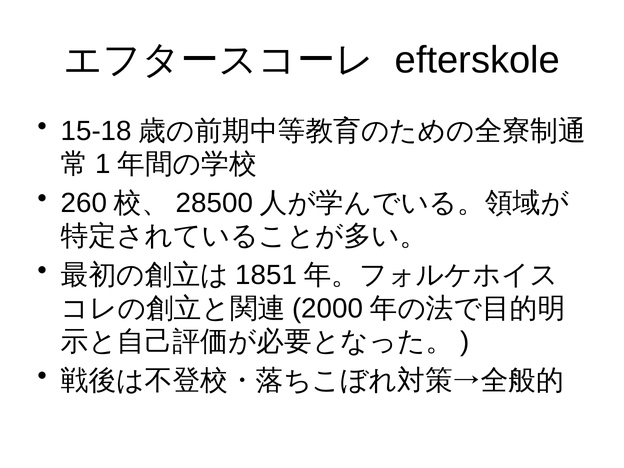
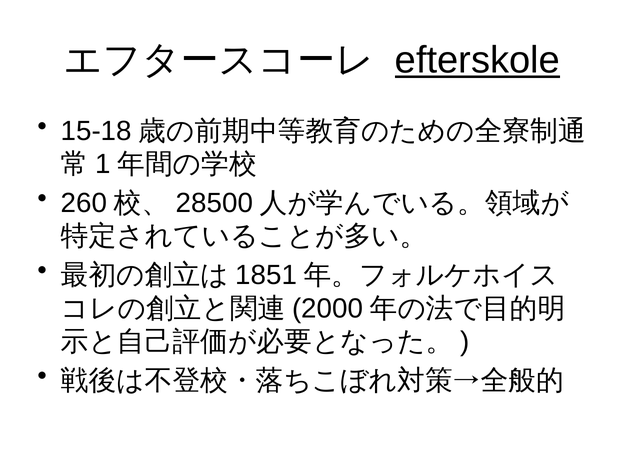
efterskole underline: none -> present (477, 60)
